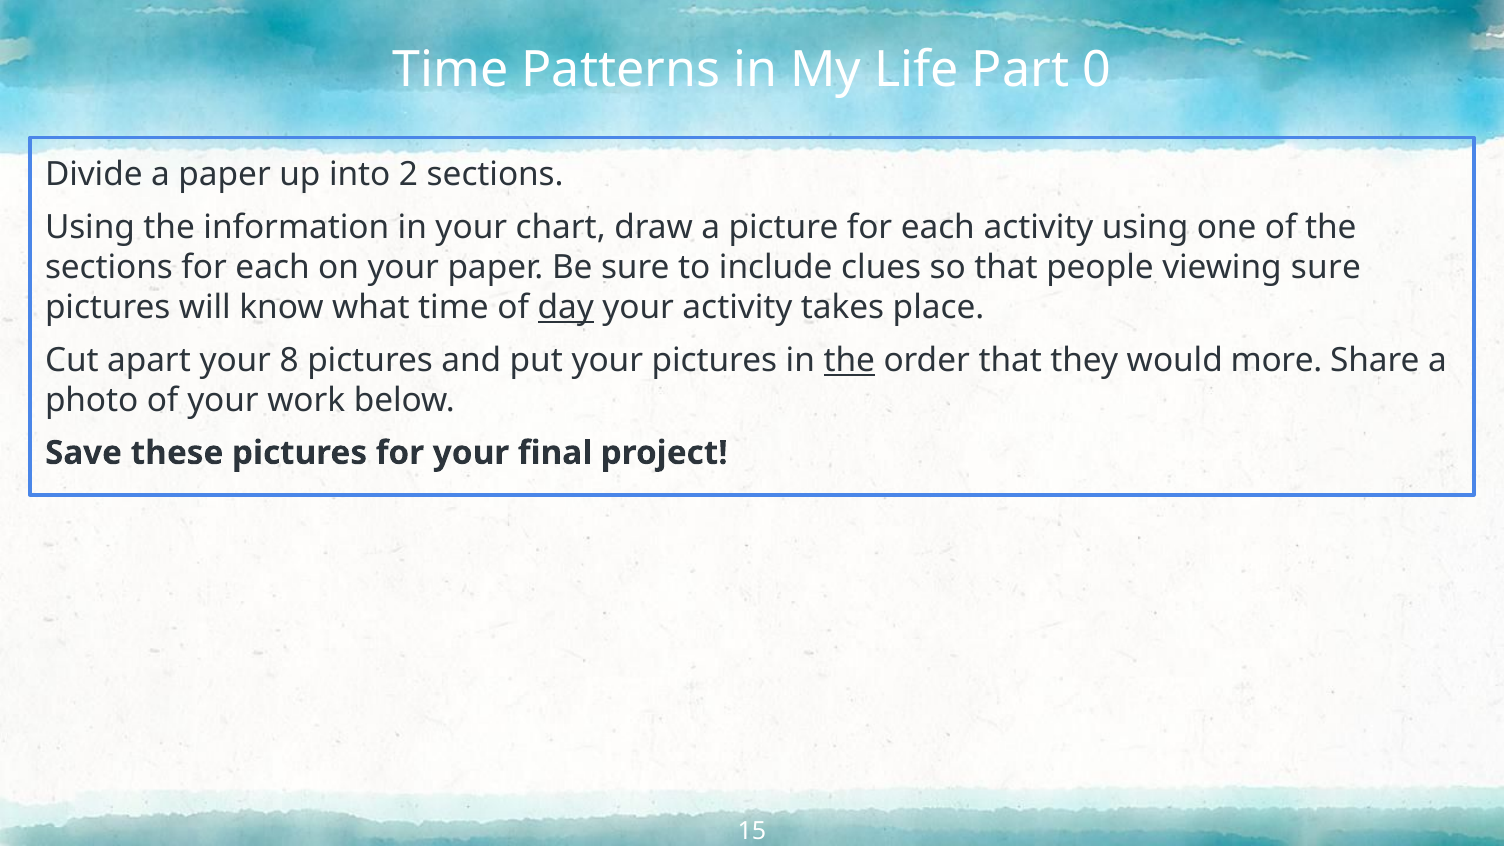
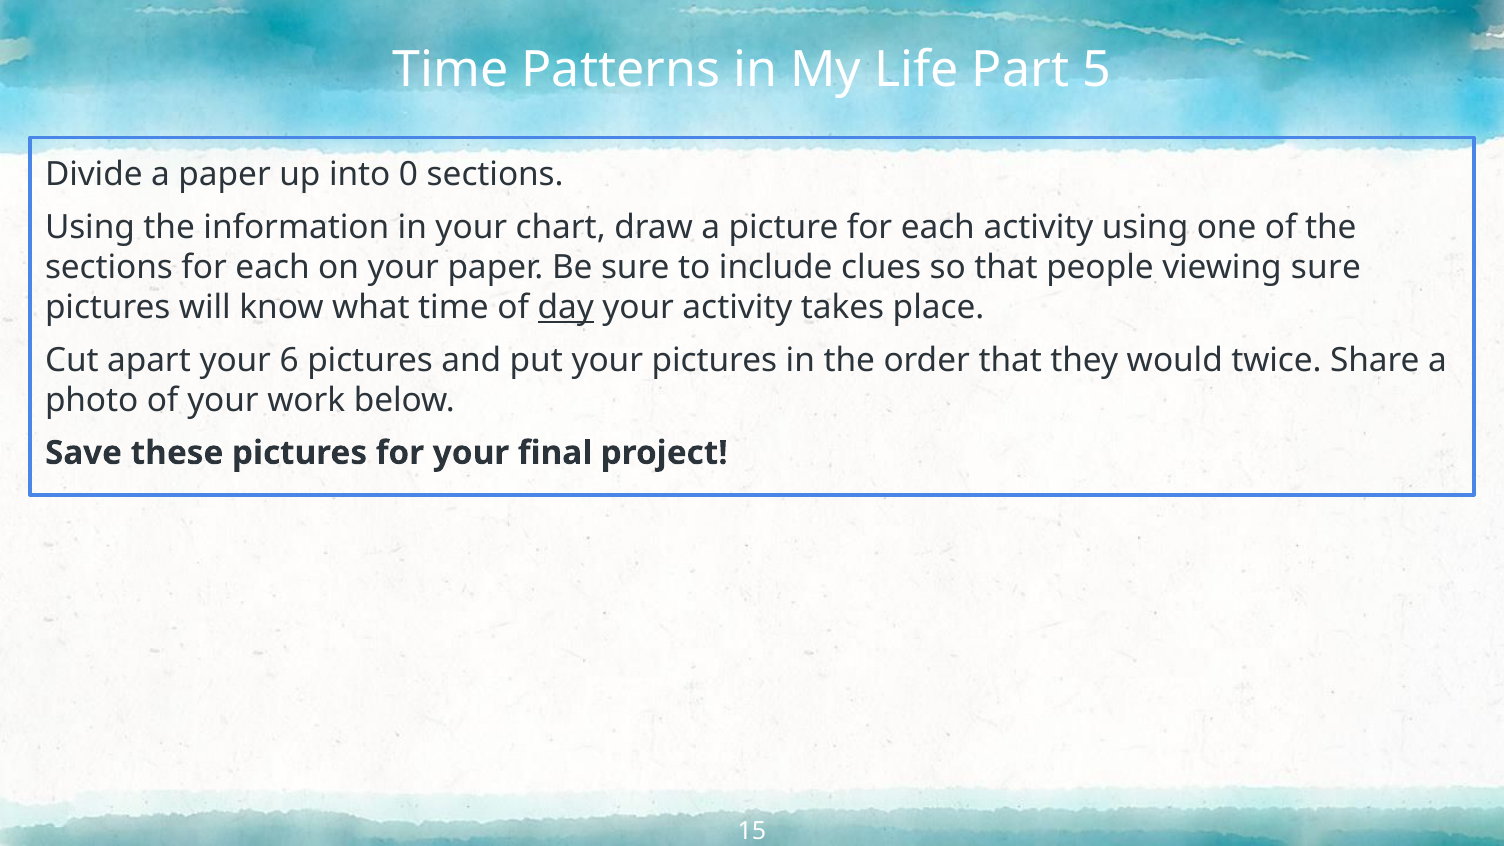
0: 0 -> 5 (1097, 70)
2: 2 -> 0 (409, 175)
8: 8 -> 6 (289, 360)
the underline: present -> none (849, 360)
more: more -> twice (1276, 360)
